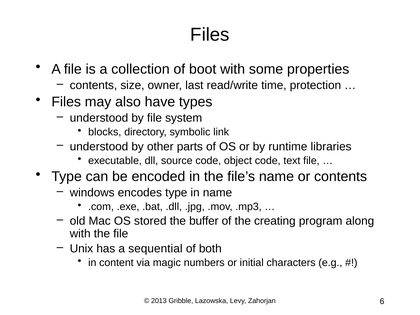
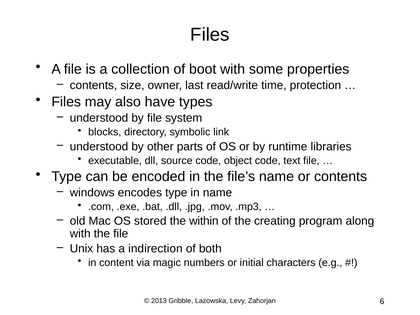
buffer: buffer -> within (204, 221)
sequential: sequential -> indirection (155, 249)
